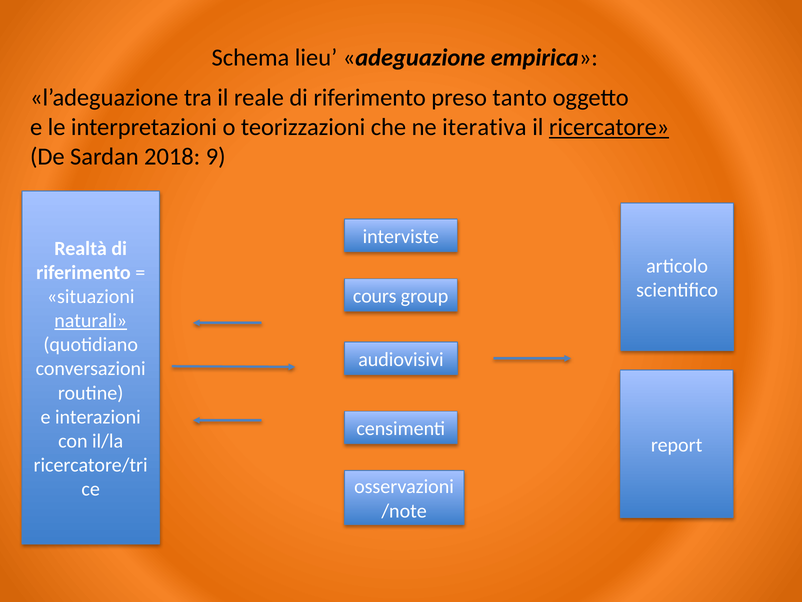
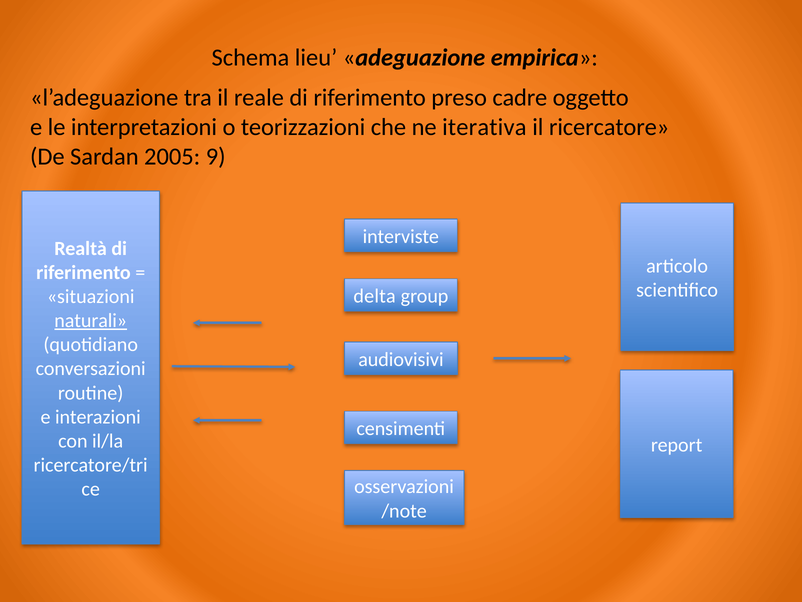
tanto: tanto -> cadre (520, 98)
ricercatore underline: present -> none (609, 127)
2018: 2018 -> 2005 (172, 156)
cours: cours -> delta (375, 296)
